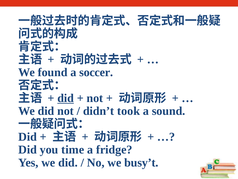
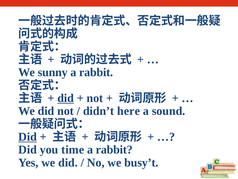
found: found -> sunny (53, 72)
soccer: soccer -> rabbit (96, 72)
took: took -> here (129, 111)
Did underline: none -> present (28, 136)
fridge: fridge -> rabbit (114, 149)
